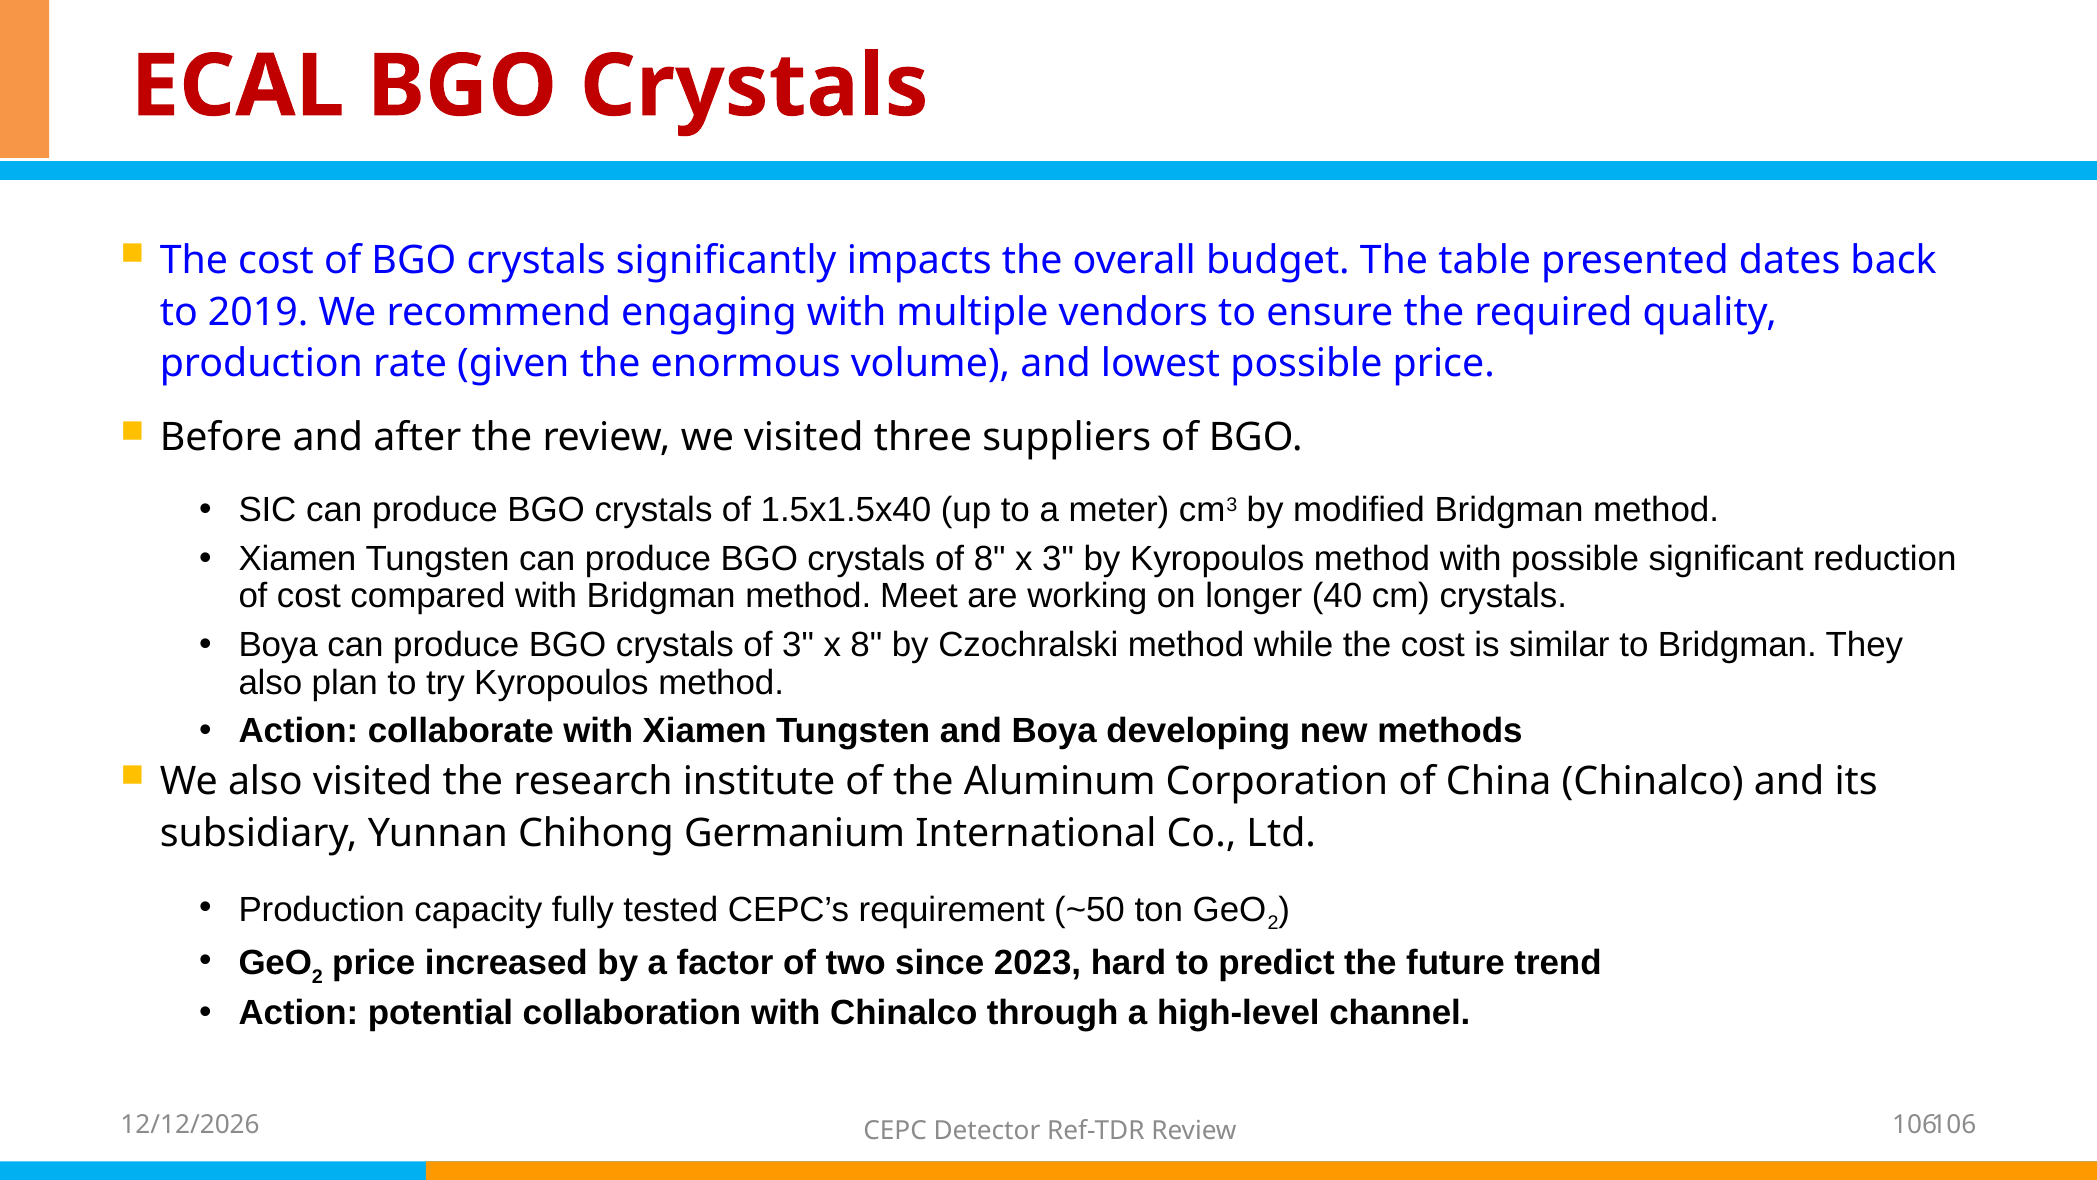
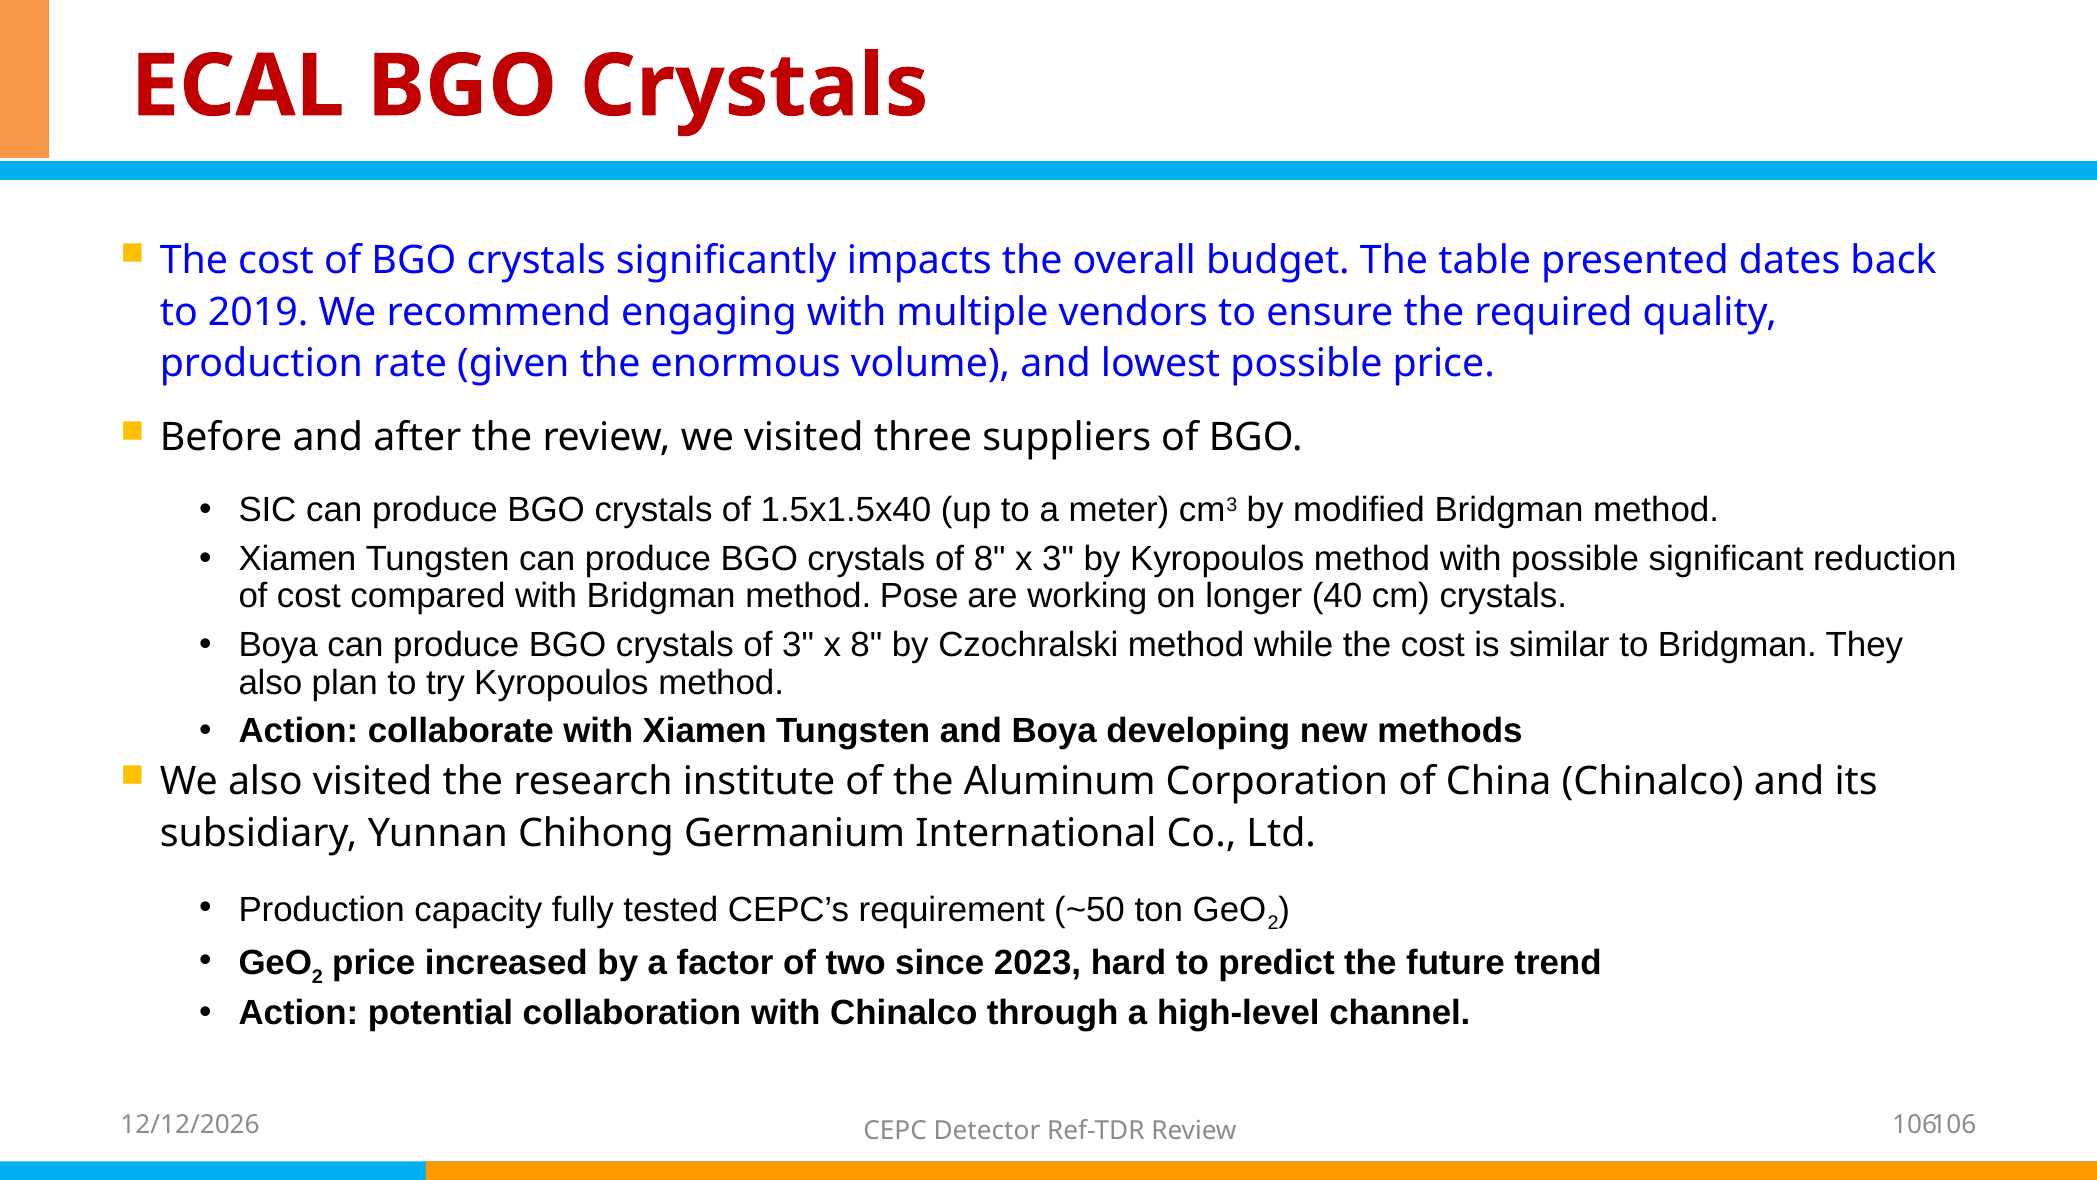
Meet: Meet -> Pose (919, 596)
